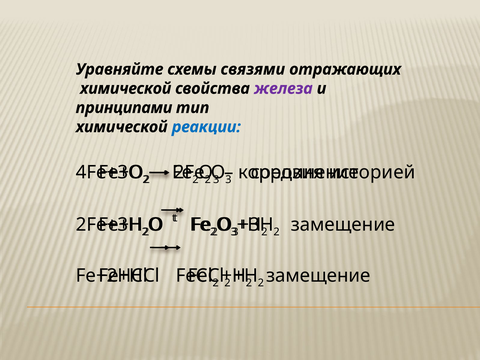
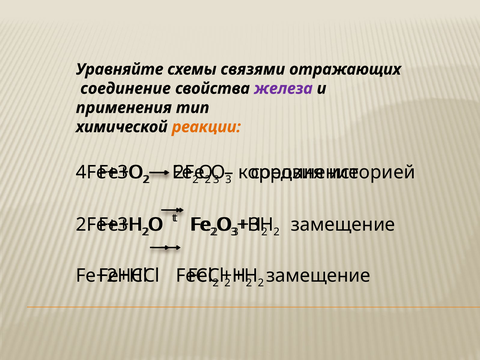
химической: химической -> соединение (126, 89)
принципами: принципами -> применения (124, 108)
реакции colour: blue -> orange (206, 127)
